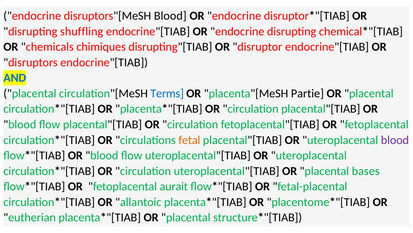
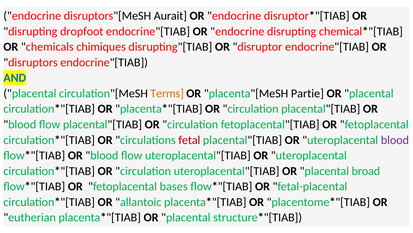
disruptors"[MeSH Blood: Blood -> Aurait (170, 16)
shuffling: shuffling -> dropfoot (82, 31)
Terms colour: blue -> orange (167, 93)
fetal colour: orange -> red (189, 140)
bases: bases -> broad (366, 171)
aurait: aurait -> bases (174, 186)
